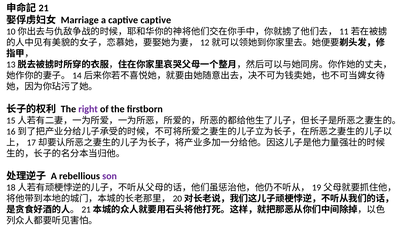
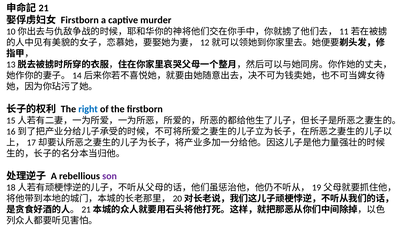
Marriage: Marriage -> Firstborn (80, 20)
captive captive: captive -> murder (156, 20)
right colour: purple -> blue (88, 109)
